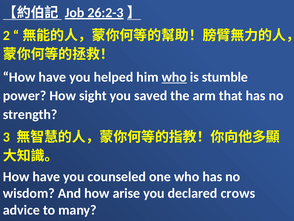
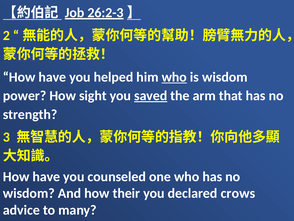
is stumble: stumble -> wisdom (225, 77)
saved underline: none -> present (151, 96)
arise: arise -> their (126, 193)
